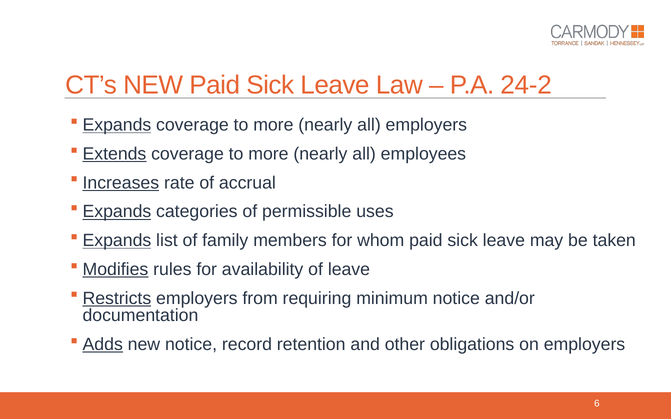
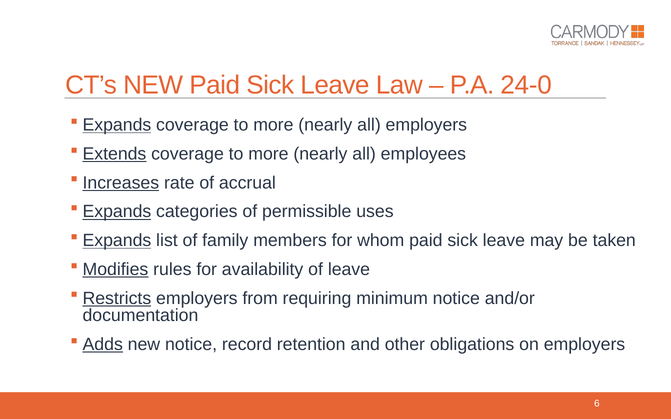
24-2: 24-2 -> 24-0 (526, 85)
